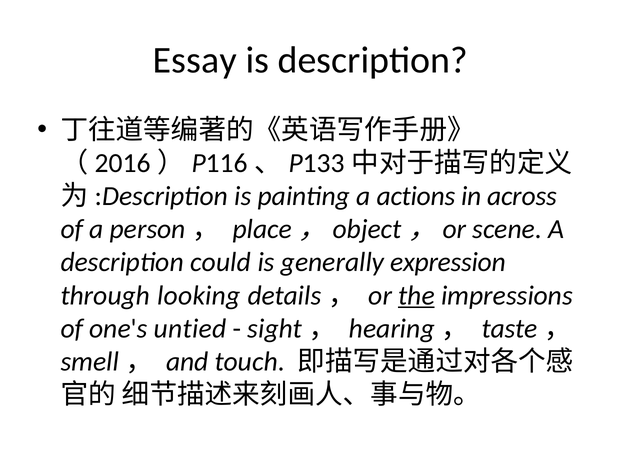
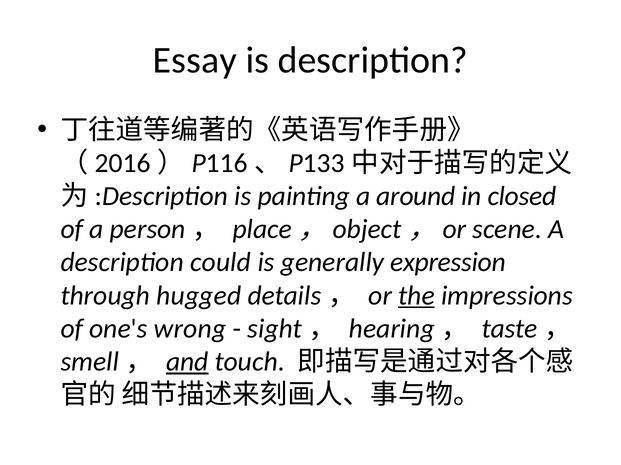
actions: actions -> around (416, 197)
across: across -> closed (522, 197)
looking: looking -> hugged (199, 296)
untied: untied -> wrong (190, 329)
and underline: none -> present (187, 362)
